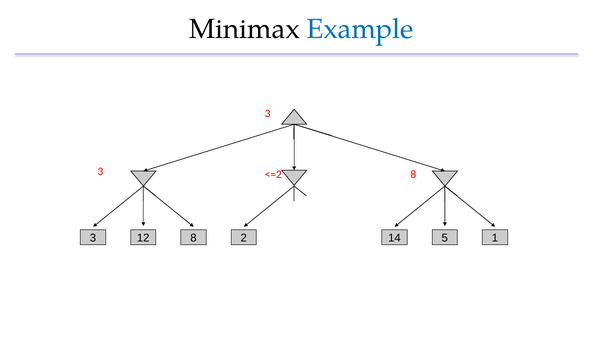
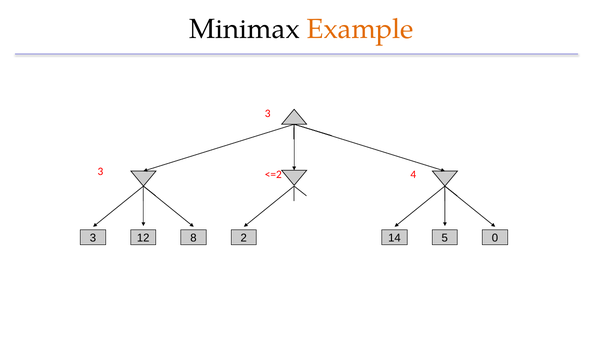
Example colour: blue -> orange (360, 29)
<=2 8: 8 -> 4 (413, 175)
1: 1 -> 0 (495, 238)
